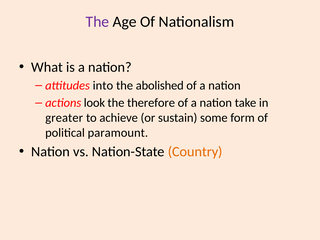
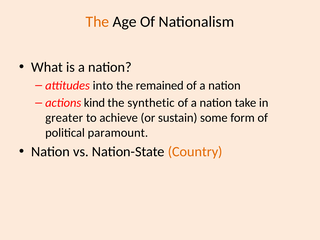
The colour: purple -> orange (97, 22)
abolished: abolished -> remained (160, 85)
look: look -> kind (94, 103)
therefore: therefore -> synthetic (151, 103)
